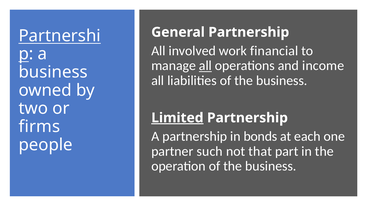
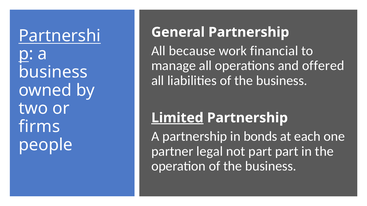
involved: involved -> because (192, 51)
all underline: present -> none (205, 66)
income: income -> offered (323, 66)
such: such -> legal (210, 152)
not that: that -> part (260, 152)
